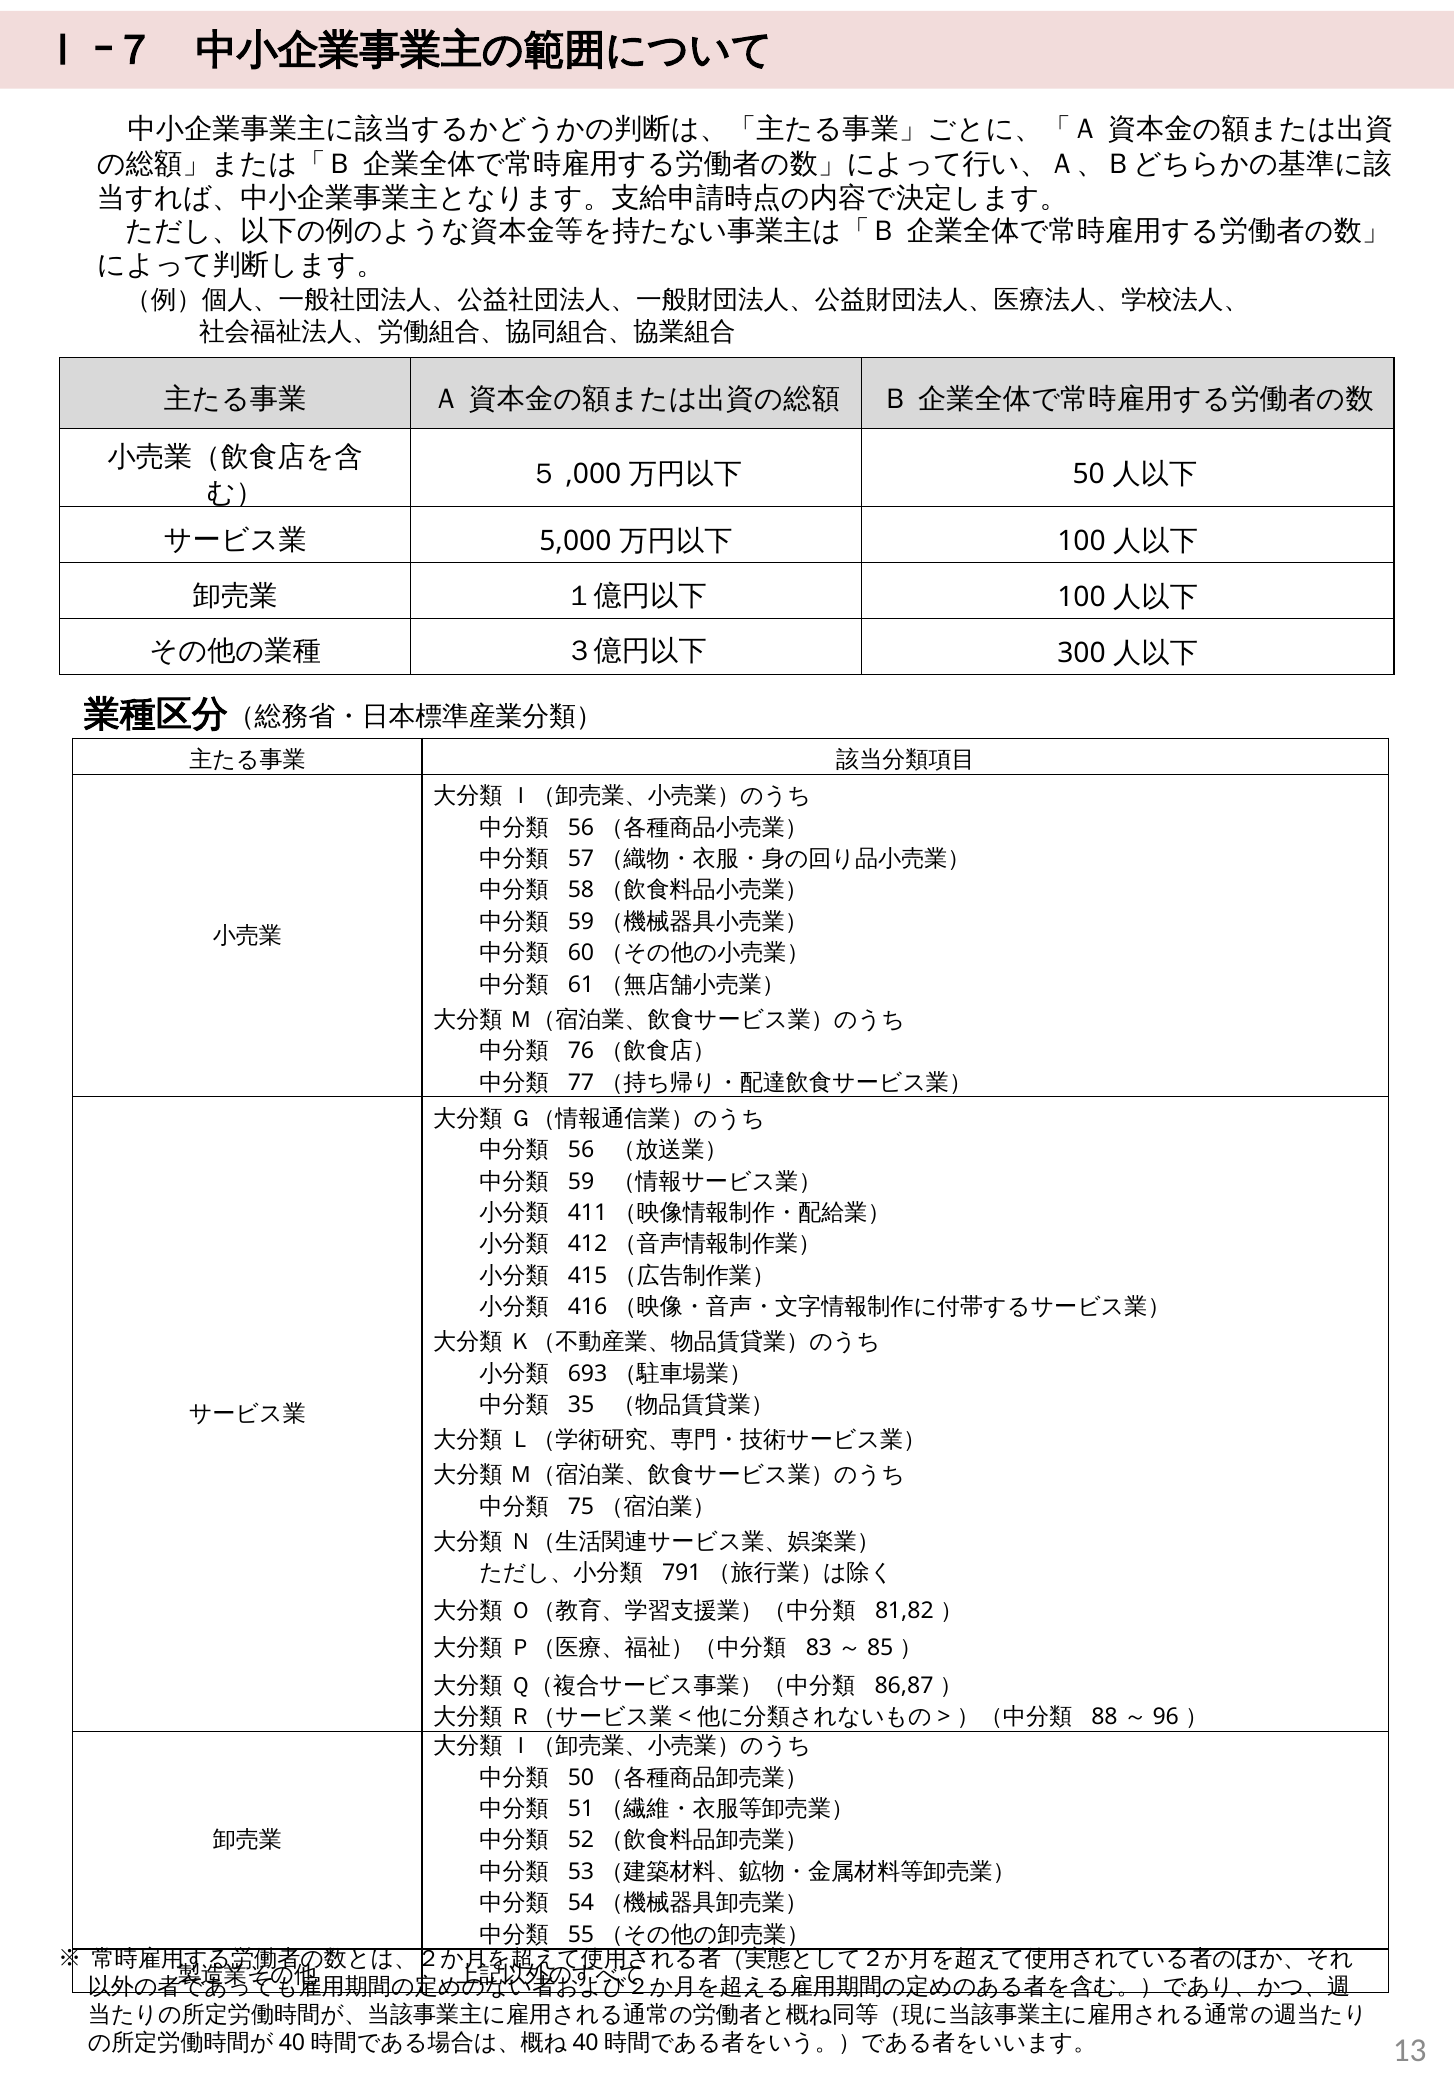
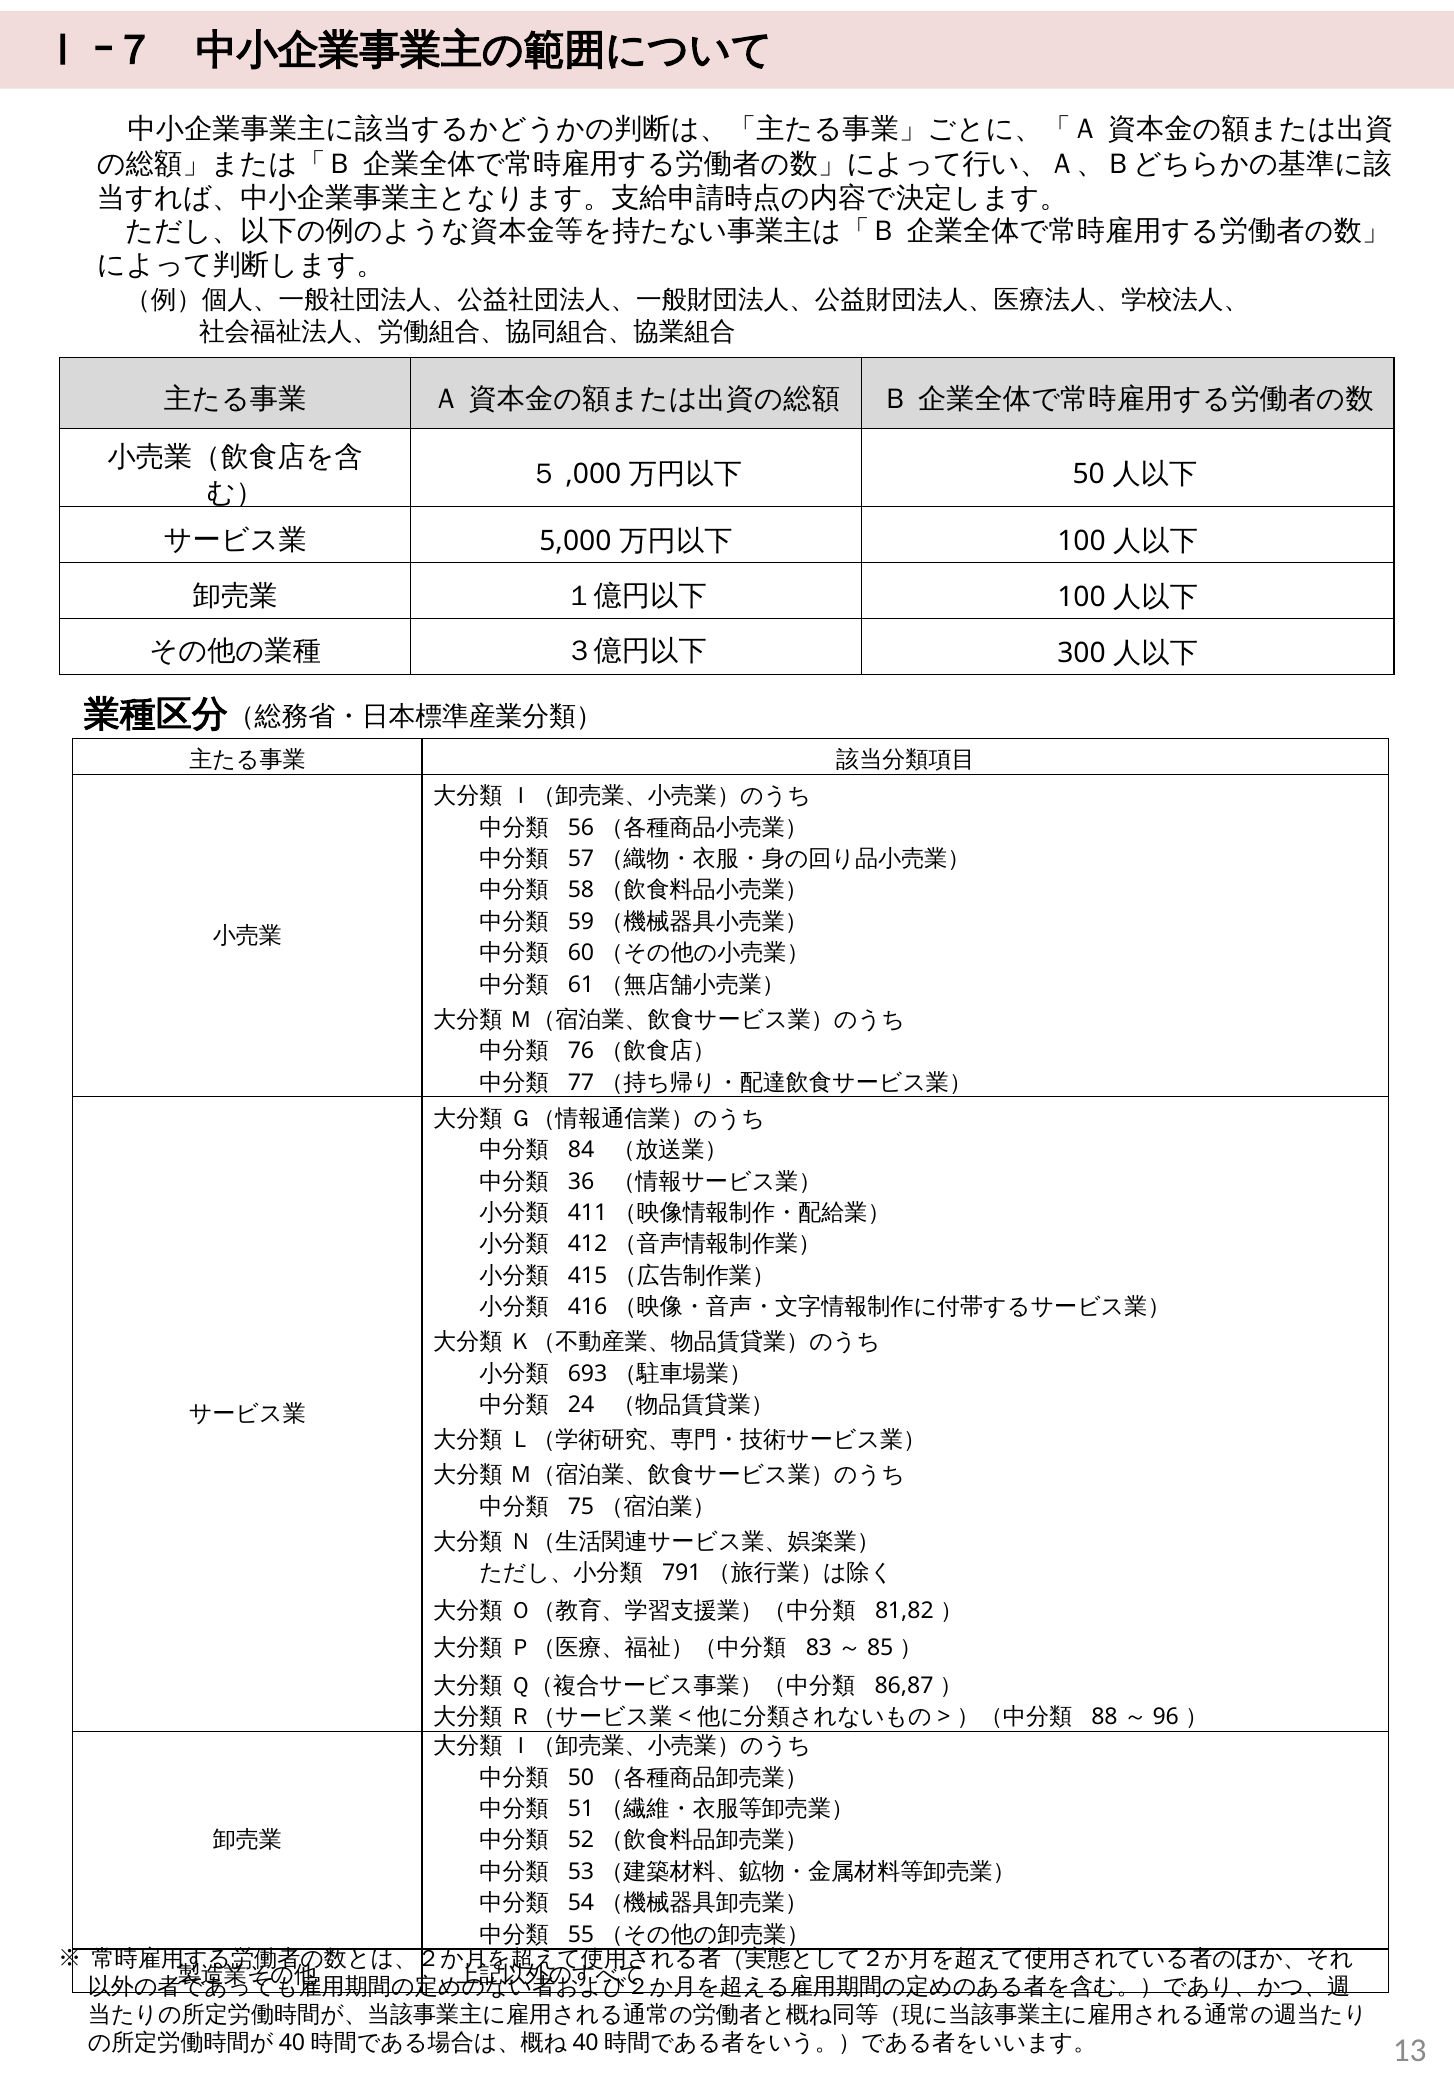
56: 56 -> 84 (581, 1150)
59: 59 -> 36 (581, 1182)
35: 35 -> 24 (581, 1405)
